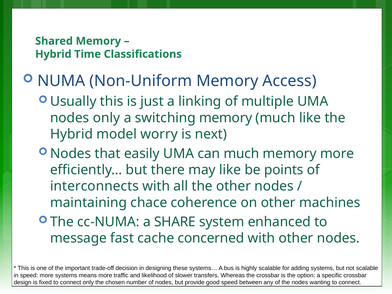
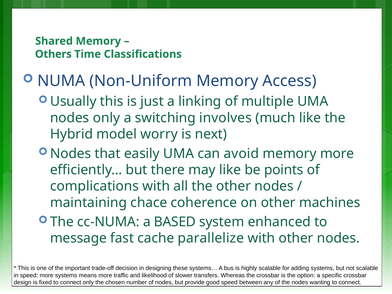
Hybrid: Hybrid -> Others (53, 54)
switching memory: memory -> involves (226, 118)
can much: much -> avoid (241, 154)
interconnects: interconnects -> complications (94, 186)
SHARE: SHARE -> BASED (175, 222)
concerned: concerned -> parallelize (211, 238)
